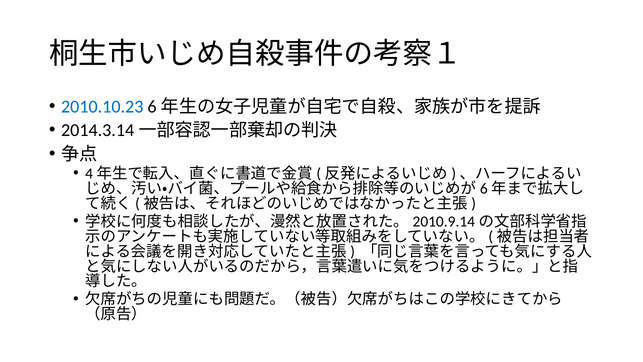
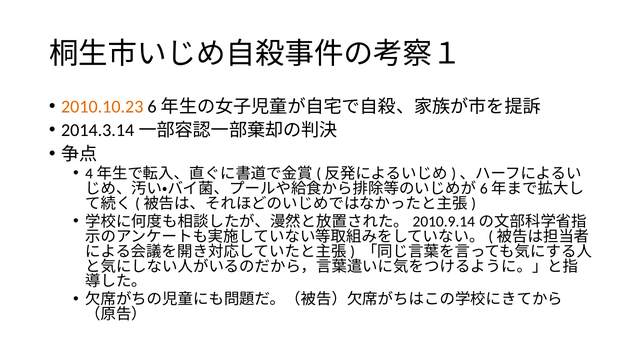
2010.10.23 colour: blue -> orange (102, 107)
